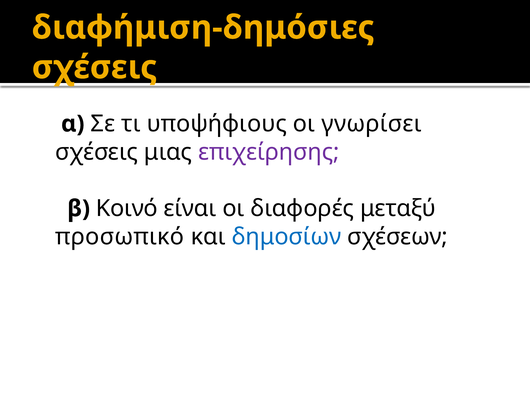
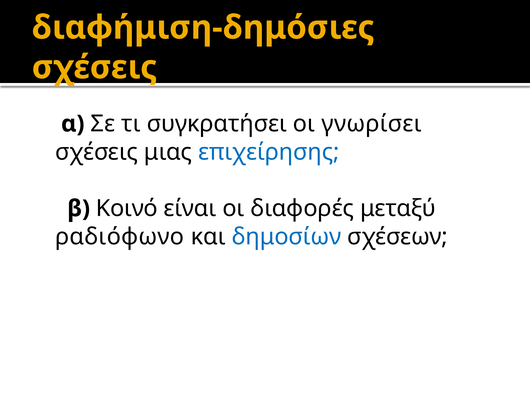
υποψήφιους: υποψήφιους -> συγκρατήσει (217, 124)
επιχείρησης colour: purple -> blue (269, 152)
προσωπικό: προσωπικό -> ραδιόφωνο (120, 237)
